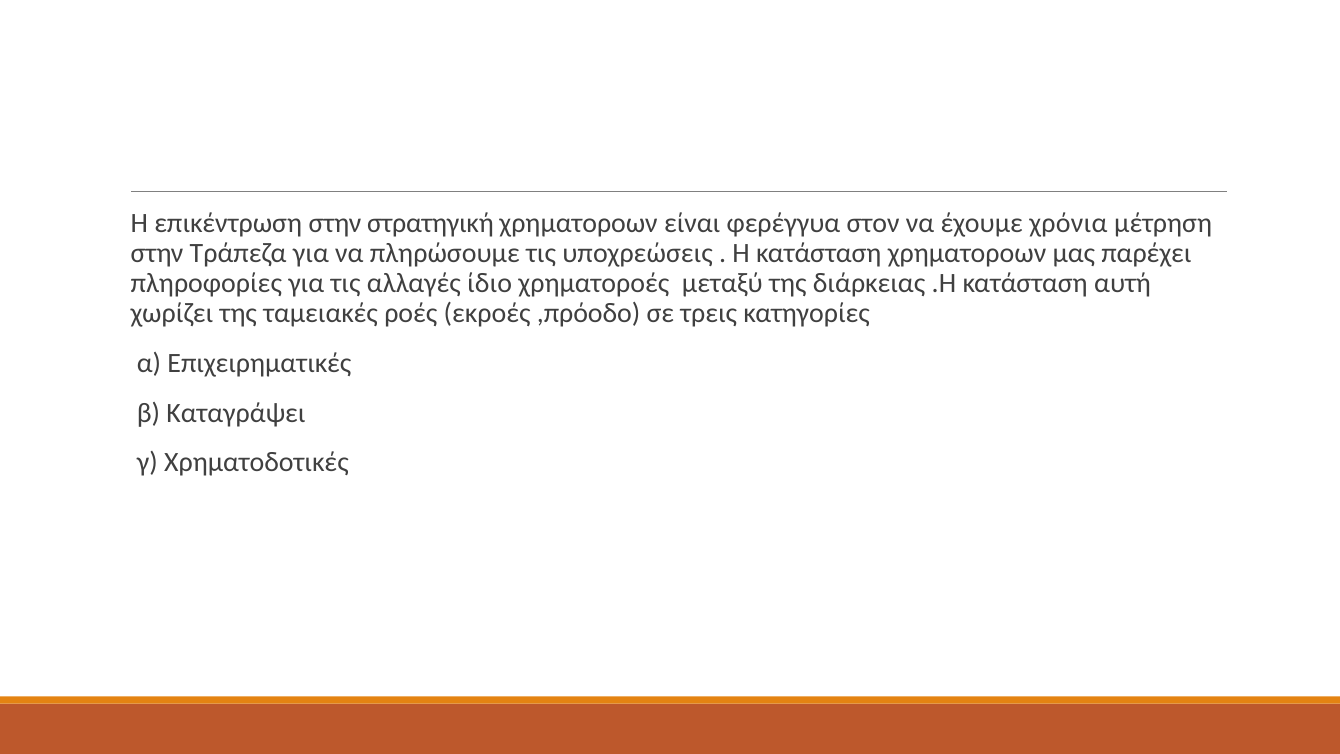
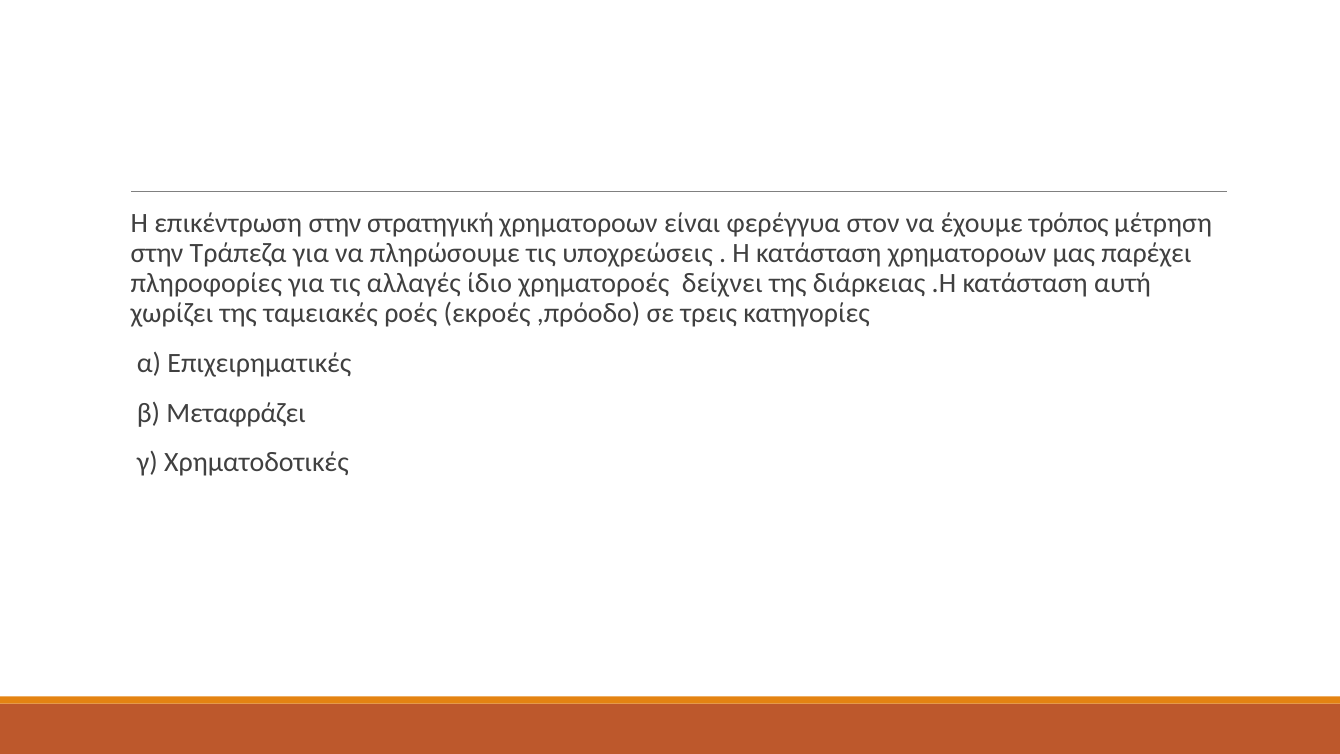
χρόνια: χρόνια -> τρόπος (1069, 223)
μεταξύ: μεταξύ -> δείχνει (722, 283)
Καταγράψει: Καταγράψει -> Μεταφράζει (236, 413)
